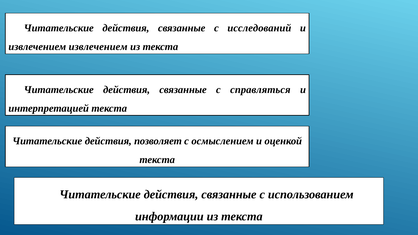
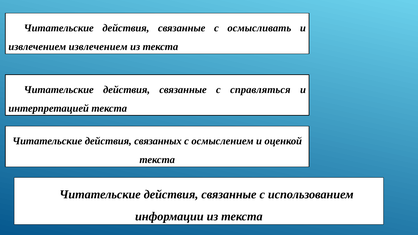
исследований: исследований -> осмысливать (259, 28)
позволяет: позволяет -> связанных (158, 141)
